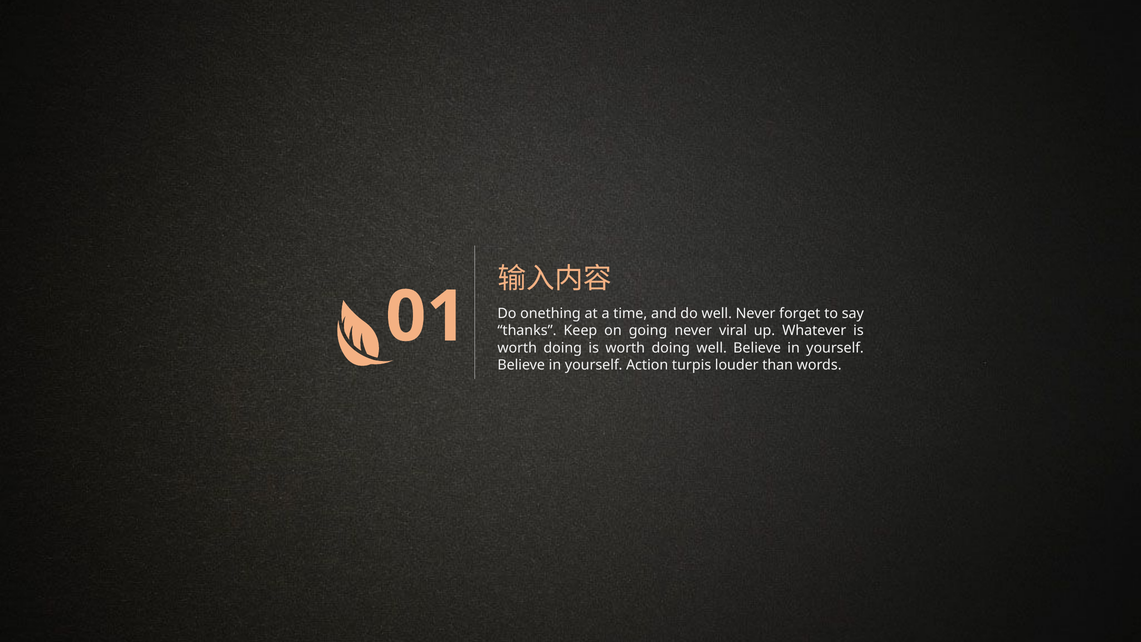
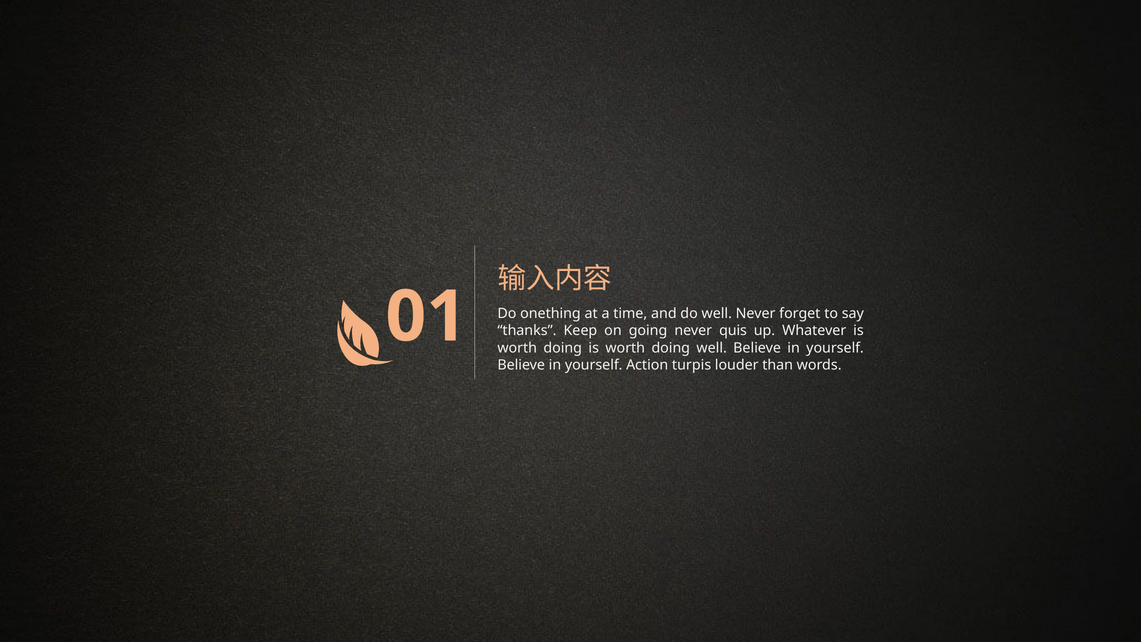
viral: viral -> quis (733, 331)
